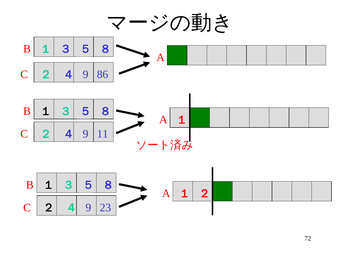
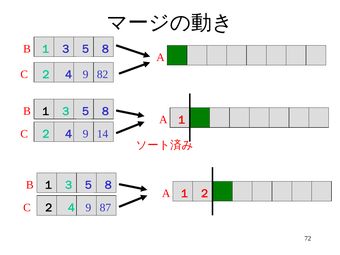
86: 86 -> 82 (103, 74)
11: 11 -> 14 (103, 134)
23: 23 -> 87 (105, 208)
